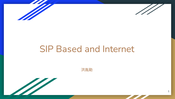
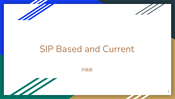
Internet: Internet -> Current (118, 49)
